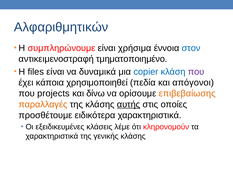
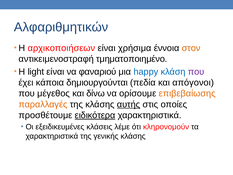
συμπληρώνουμε: συμπληρώνουμε -> αρχικοποιήσεων (61, 48)
στον colour: blue -> orange (191, 48)
files: files -> light (36, 72)
δυναμικά: δυναμικά -> φαναριού (98, 72)
copier: copier -> happy (146, 72)
χρησιμοποιηθεί: χρησιμοποιηθεί -> δημιουργούνται (97, 82)
projects: projects -> μέγεθος (54, 93)
ειδικότερα underline: none -> present (95, 115)
